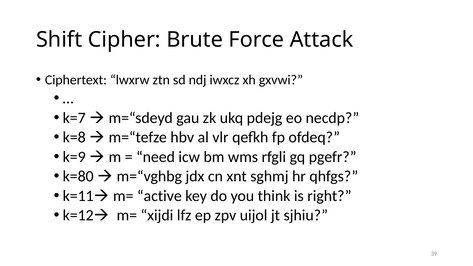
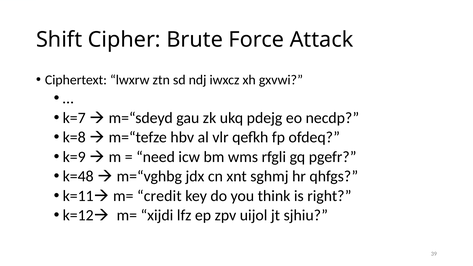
k=80: k=80 -> k=48 (78, 176)
active: active -> credit (159, 196)
